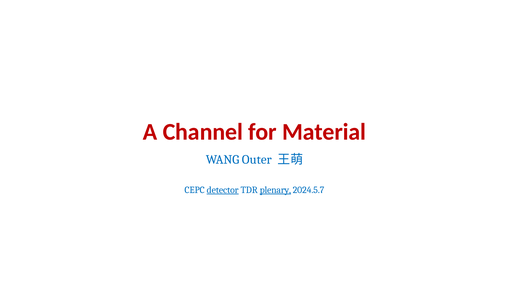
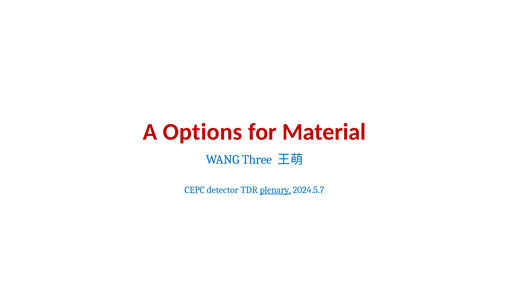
Channel: Channel -> Options (203, 132)
Outer: Outer -> Three (257, 159)
detector underline: present -> none (223, 189)
